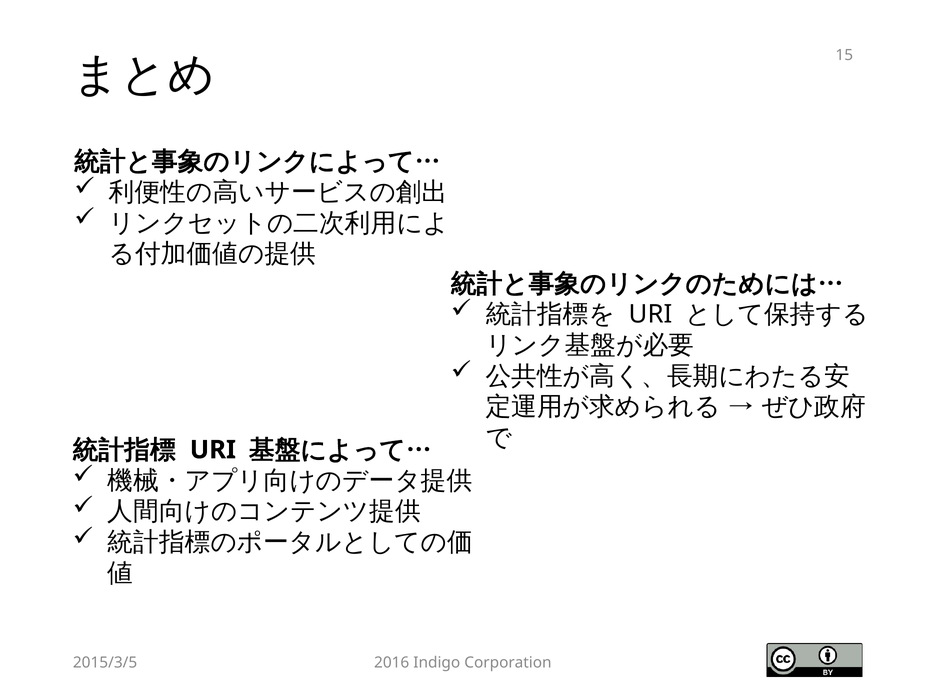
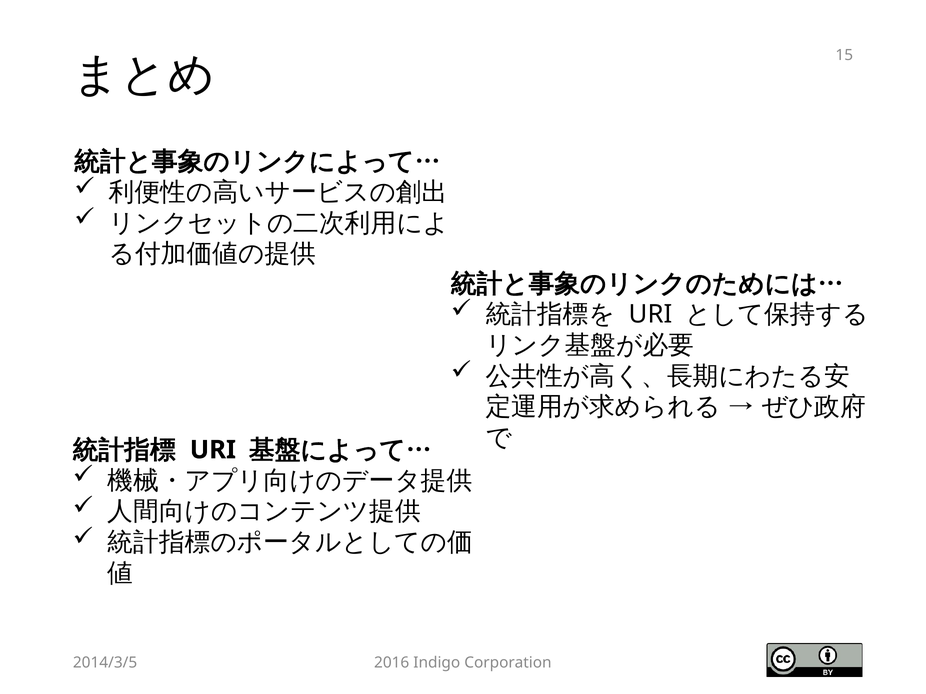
2015/3/5: 2015/3/5 -> 2014/3/5 (105, 663)
